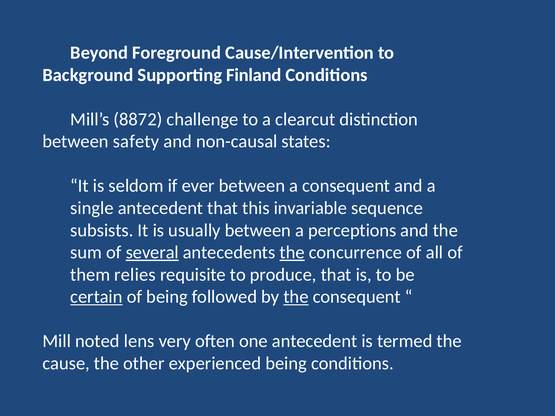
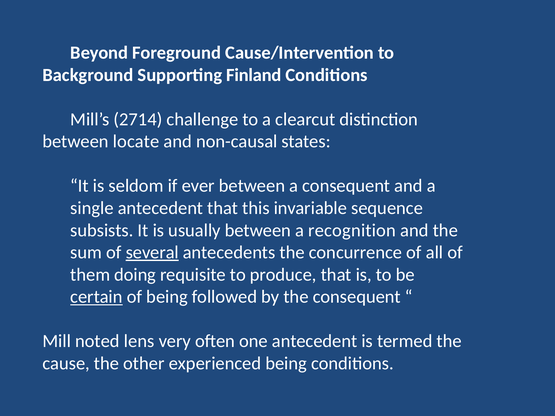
8872: 8872 -> 2714 (138, 119)
safety: safety -> locate (136, 142)
perceptions: perceptions -> recognition (352, 230)
the underline: present -> none (292, 253)
relies: relies -> doing (135, 275)
the underline: present -> none (296, 297)
